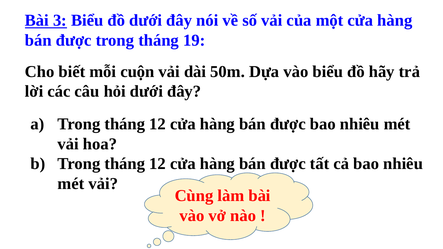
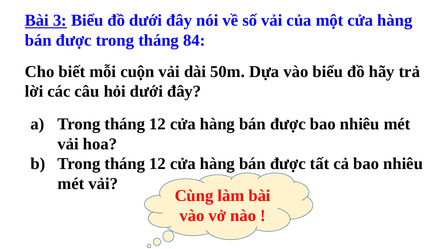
19: 19 -> 84 (194, 40)
